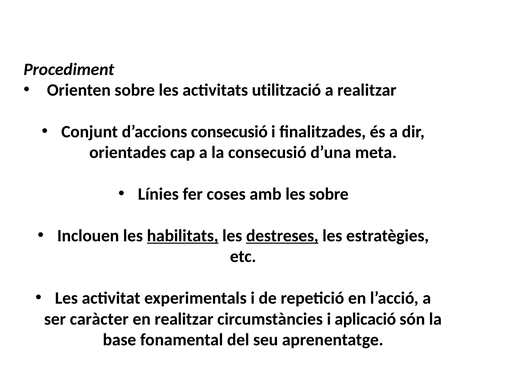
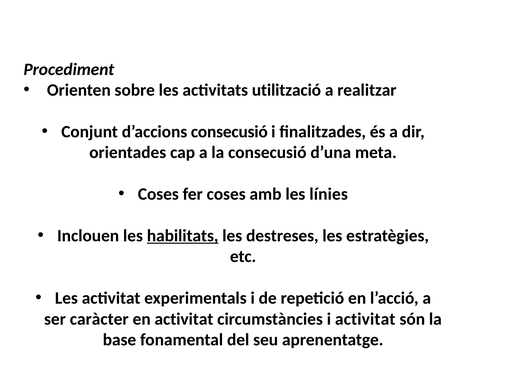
Línies: Línies -> Coses (158, 194)
les sobre: sobre -> línies (329, 194)
destreses underline: present -> none (282, 236)
en realitzar: realitzar -> activitat (184, 319)
i aplicació: aplicació -> activitat (365, 319)
